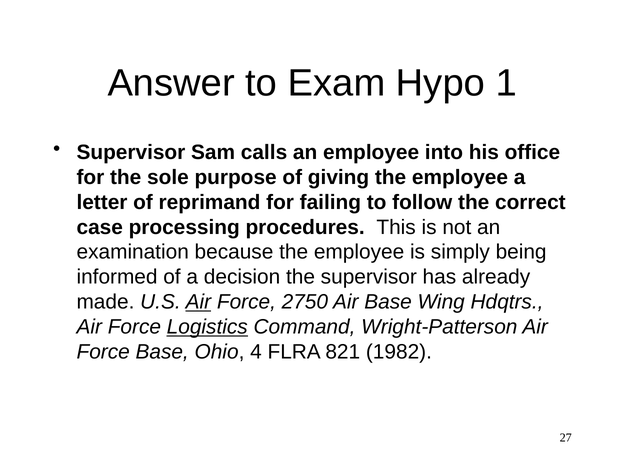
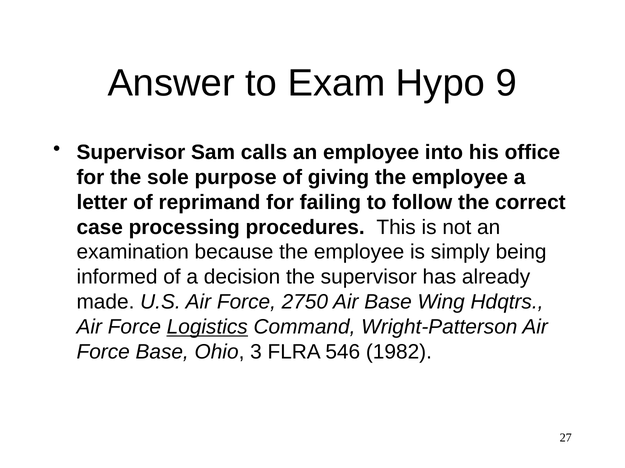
1: 1 -> 9 (506, 83)
Air underline: present -> none (198, 302)
4: 4 -> 3 (256, 352)
821: 821 -> 546 (343, 352)
